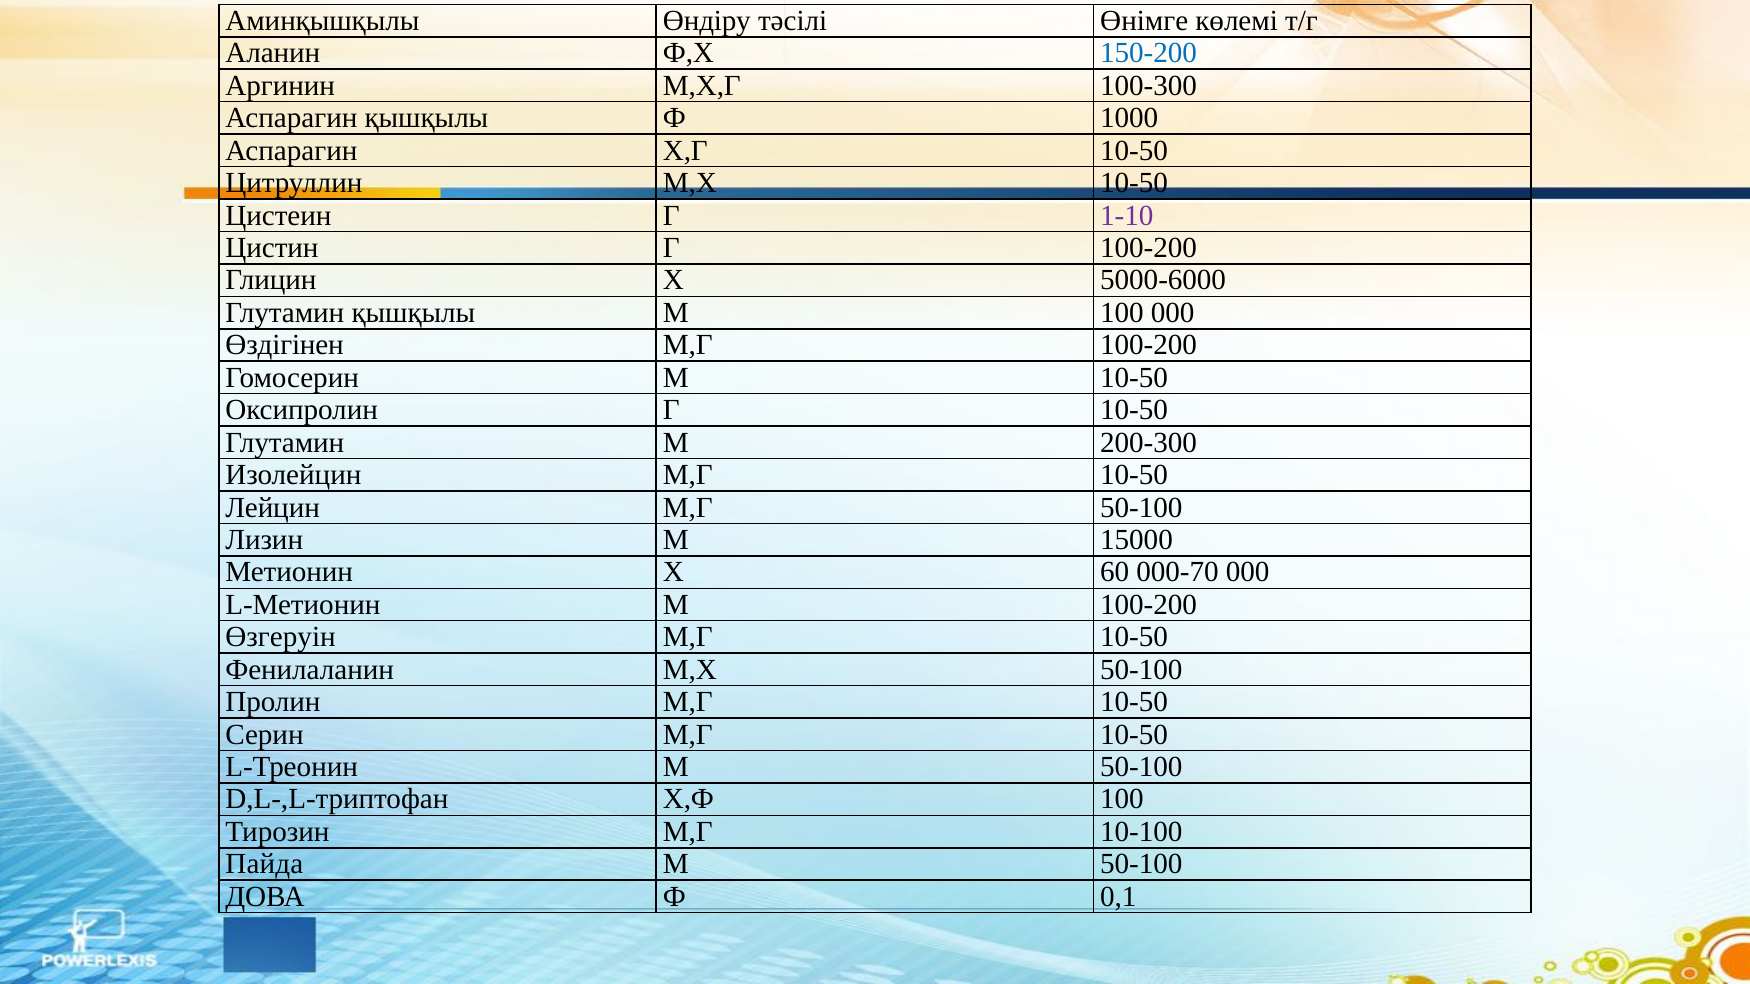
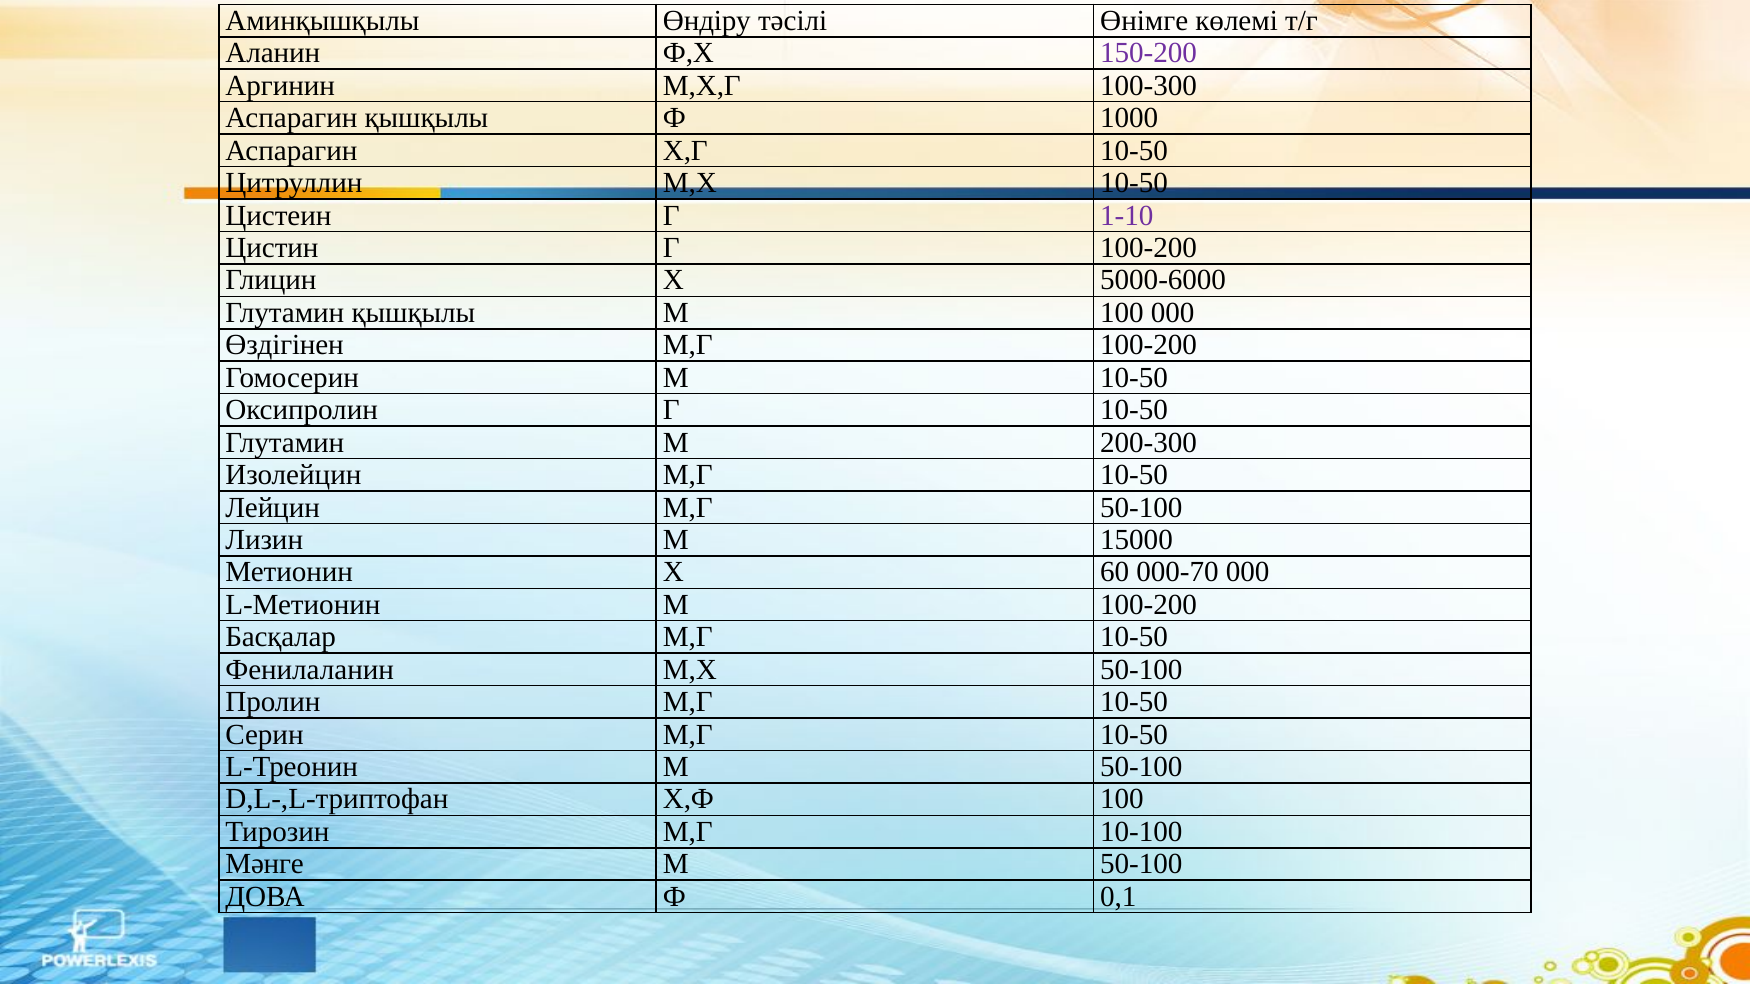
150-200 colour: blue -> purple (1149, 53)
Өзгеруін: Өзгеруін -> Басқалар (281, 637)
Пайда: Пайда -> Мәнге (265, 865)
